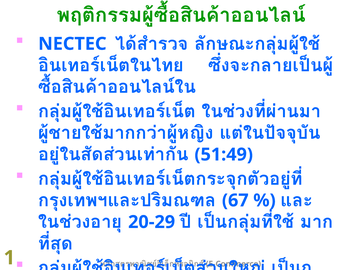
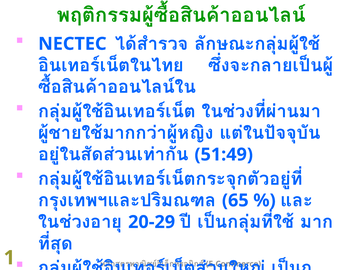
67: 67 -> 65 (235, 201)
